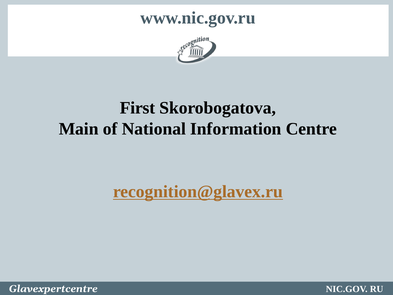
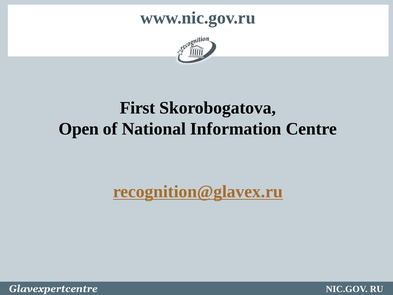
Main: Main -> Open (79, 129)
